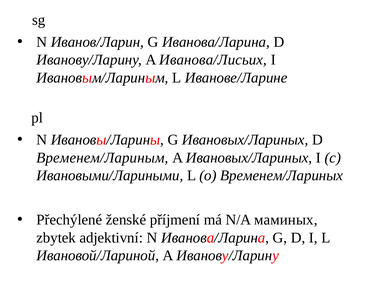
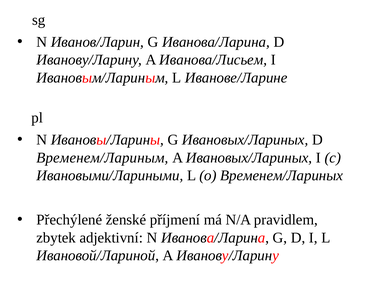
Иванова/Лисьих: Иванова/Лисьих -> Иванова/Лисьем (213, 60)
маминых: маминых -> pravidlem (286, 219)
